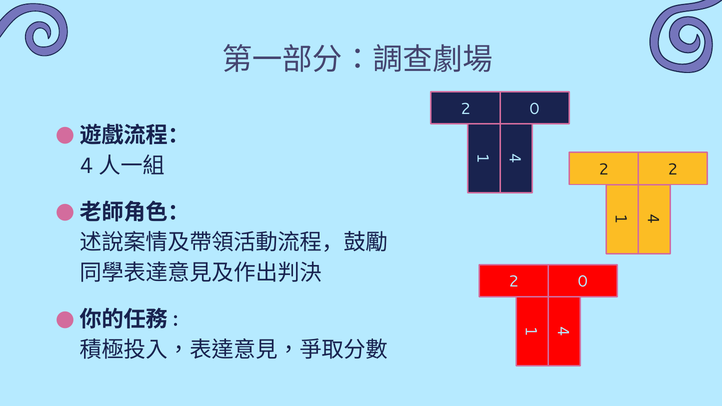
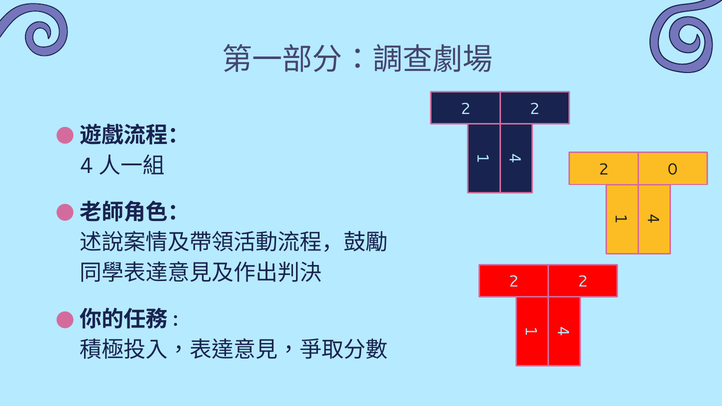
0: 0 -> 2 (535, 109)
2 2: 2 -> 0 (673, 170)
0: 0 -> 2 (583, 282)
